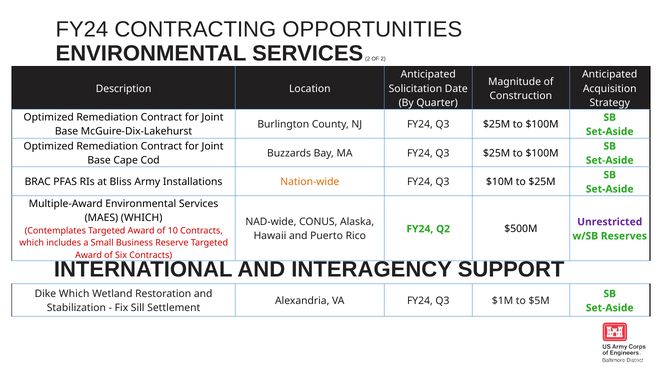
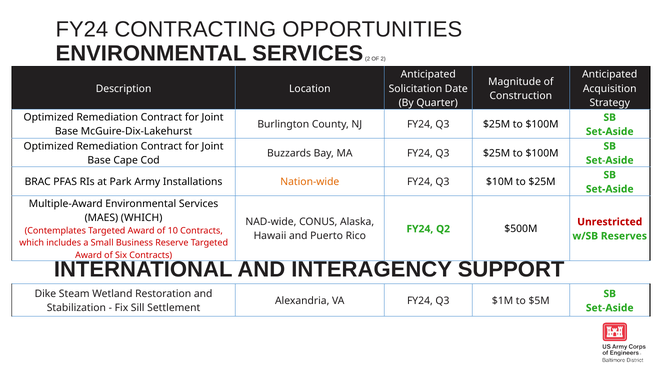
Bliss: Bliss -> Park (121, 182)
Unrestricted colour: purple -> red (610, 222)
Dike Which: Which -> Steam (74, 294)
